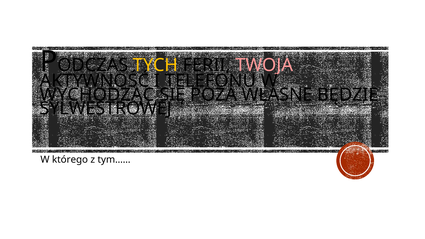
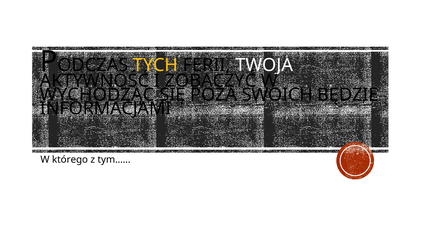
TWOJA colour: pink -> white (264, 65)
TELEFONU: TELEFONU -> ZOBACZYĆ (211, 81)
WŁASNE: WŁASNE -> SWOICH (277, 95)
SYLWESTROWEJ: SYLWESTROWEJ -> INFORMACJAMI (106, 109)
